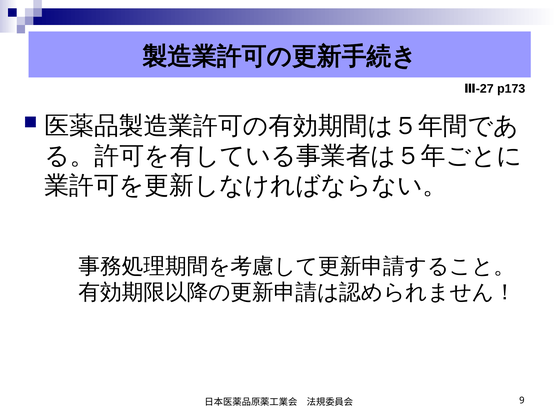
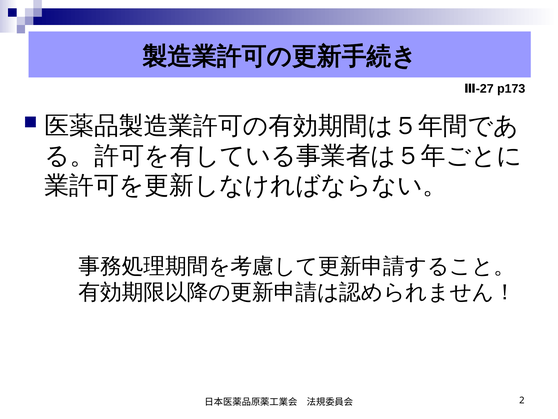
9: 9 -> 2 (522, 400)
